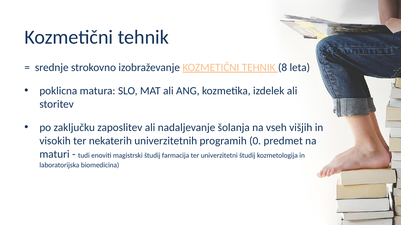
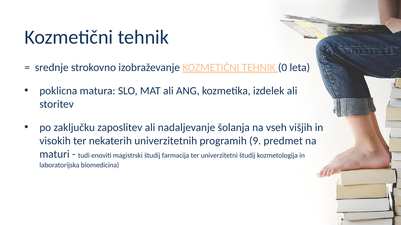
8: 8 -> 0 (283, 68)
0: 0 -> 9 (255, 141)
